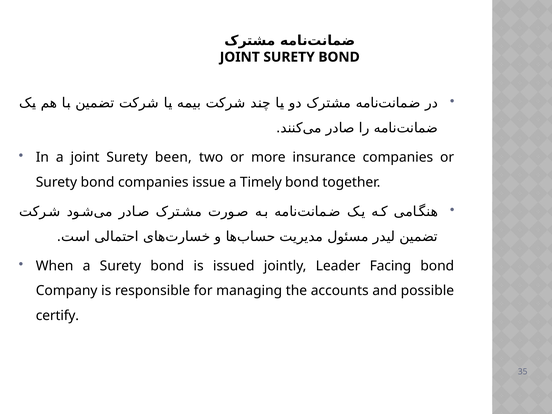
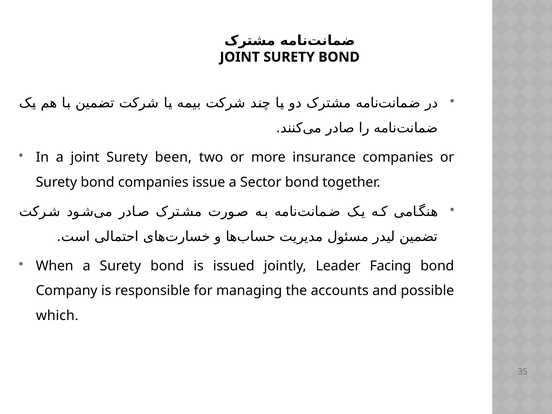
Timely: Timely -> Sector (261, 182)
certify: certify -> which (57, 316)
